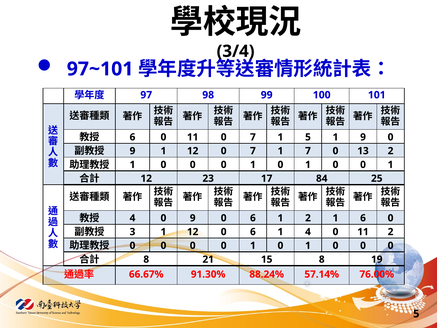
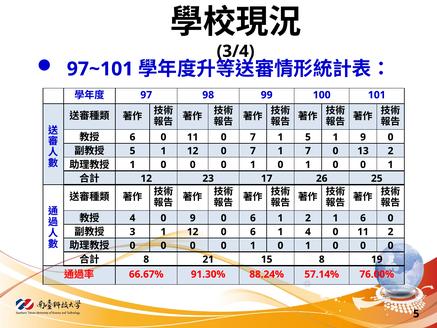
9: 9 -> 5 (132, 151)
84: 84 -> 26 (322, 178)
